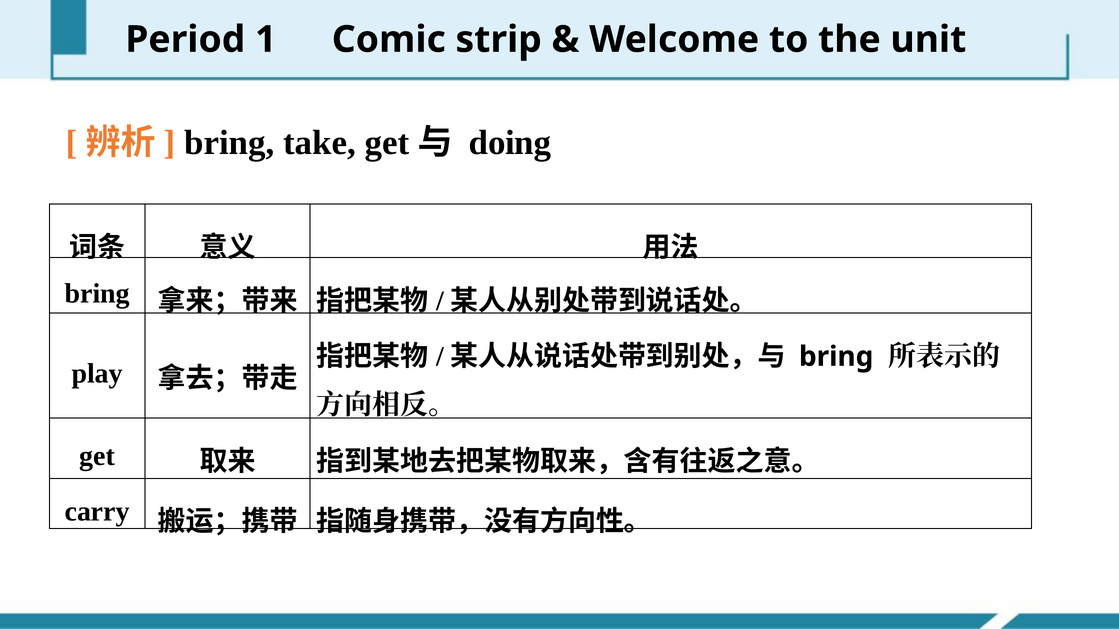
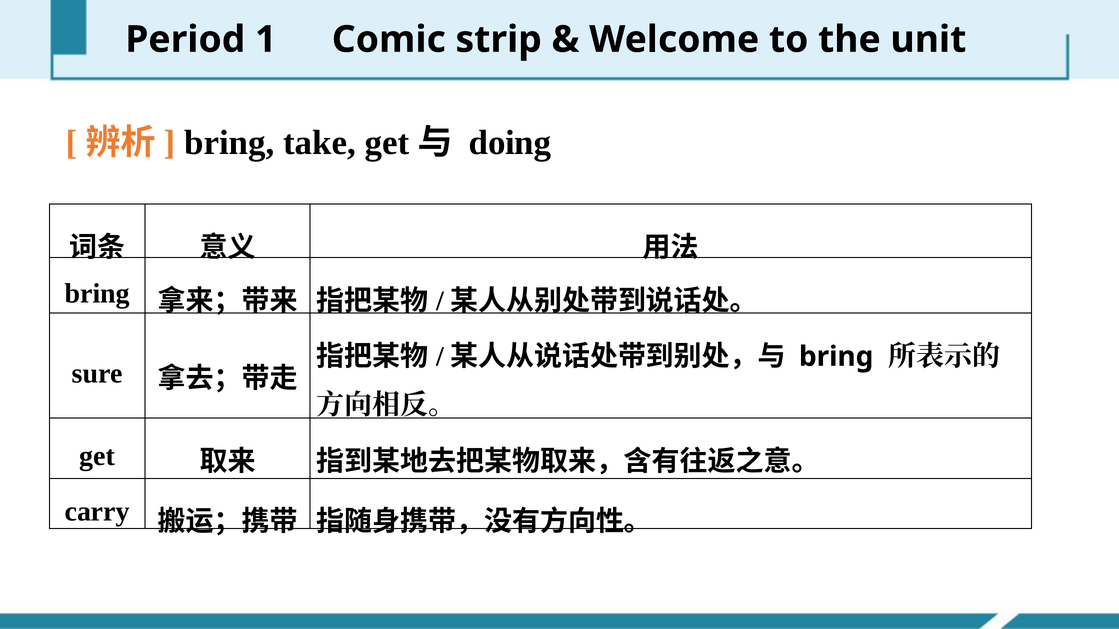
play: play -> sure (97, 374)
